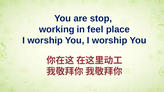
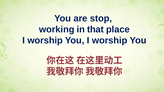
feel: feel -> that (95, 29)
